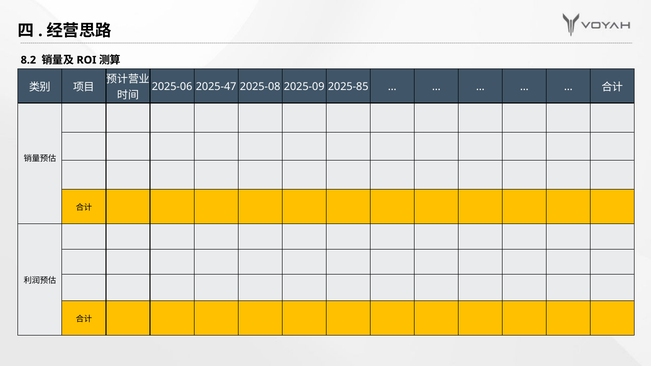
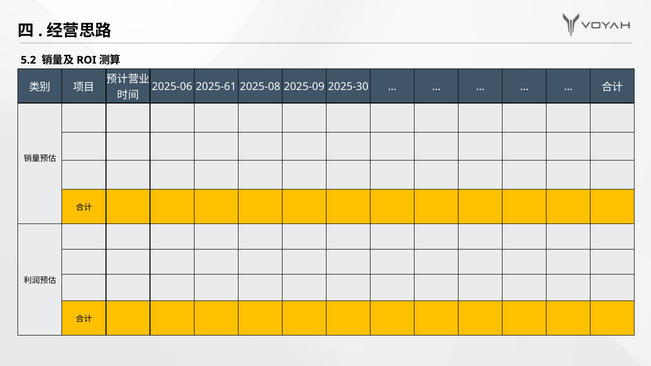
8.2: 8.2 -> 5.2 (28, 60)
2025-47: 2025-47 -> 2025-61 (216, 87)
2025-85: 2025-85 -> 2025-30 (348, 87)
